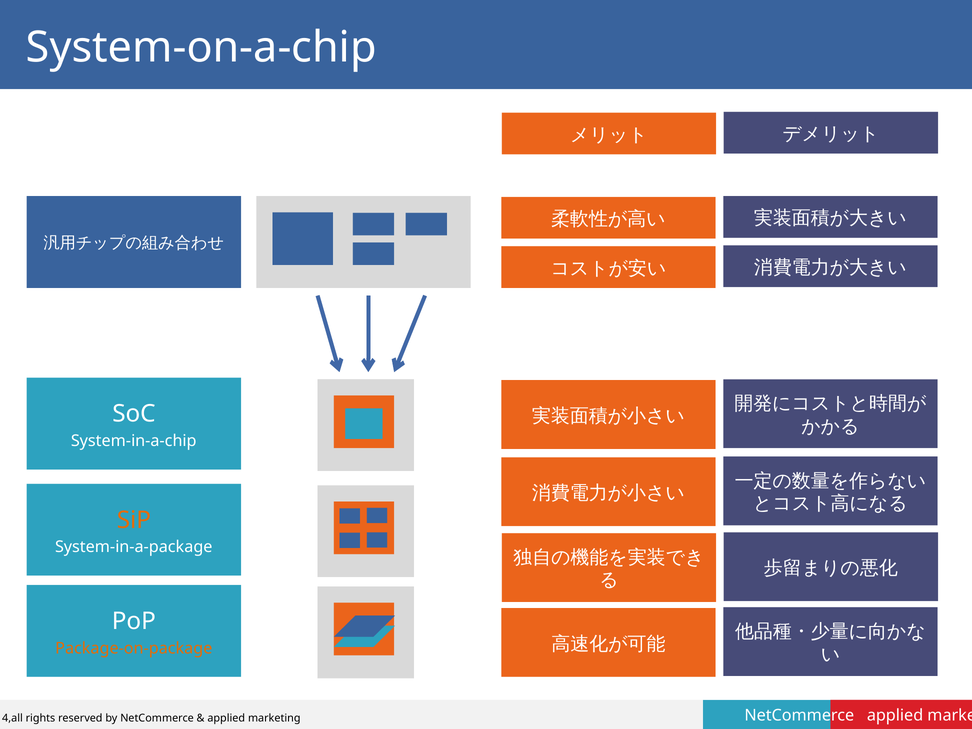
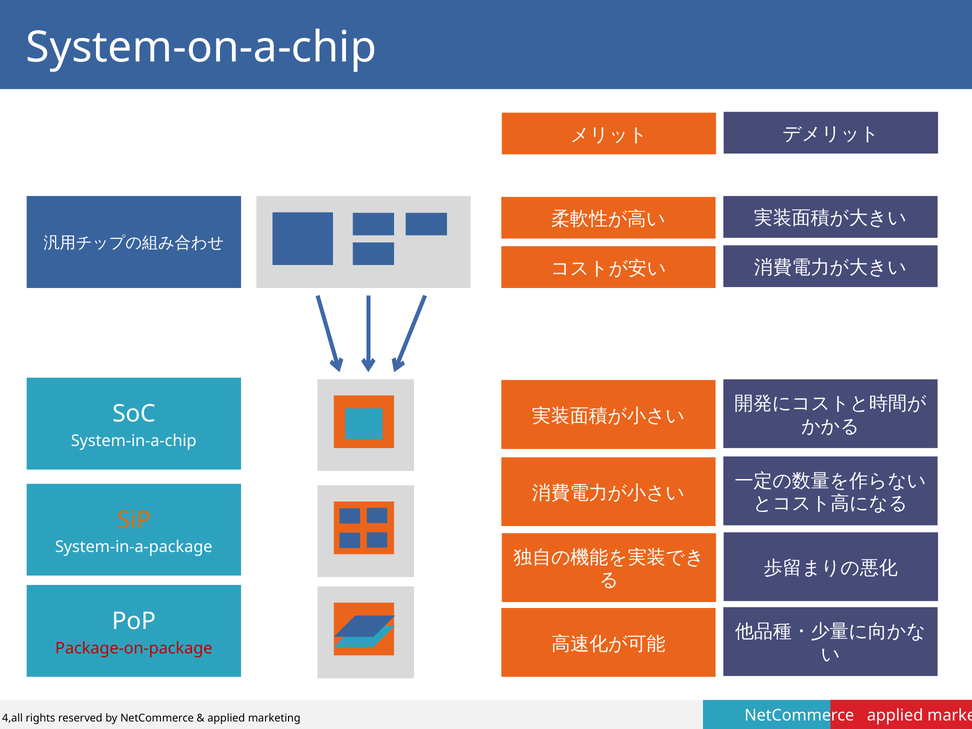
Package-on-package colour: orange -> red (134, 648)
